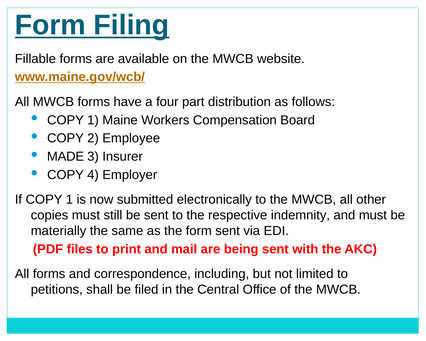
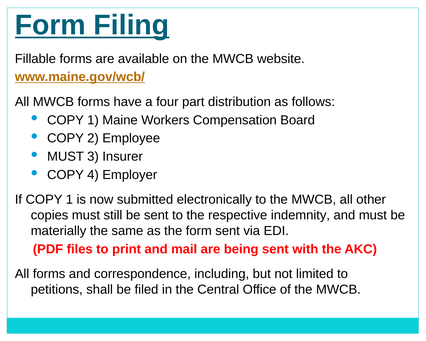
MADE: MADE -> MUST (65, 156)
